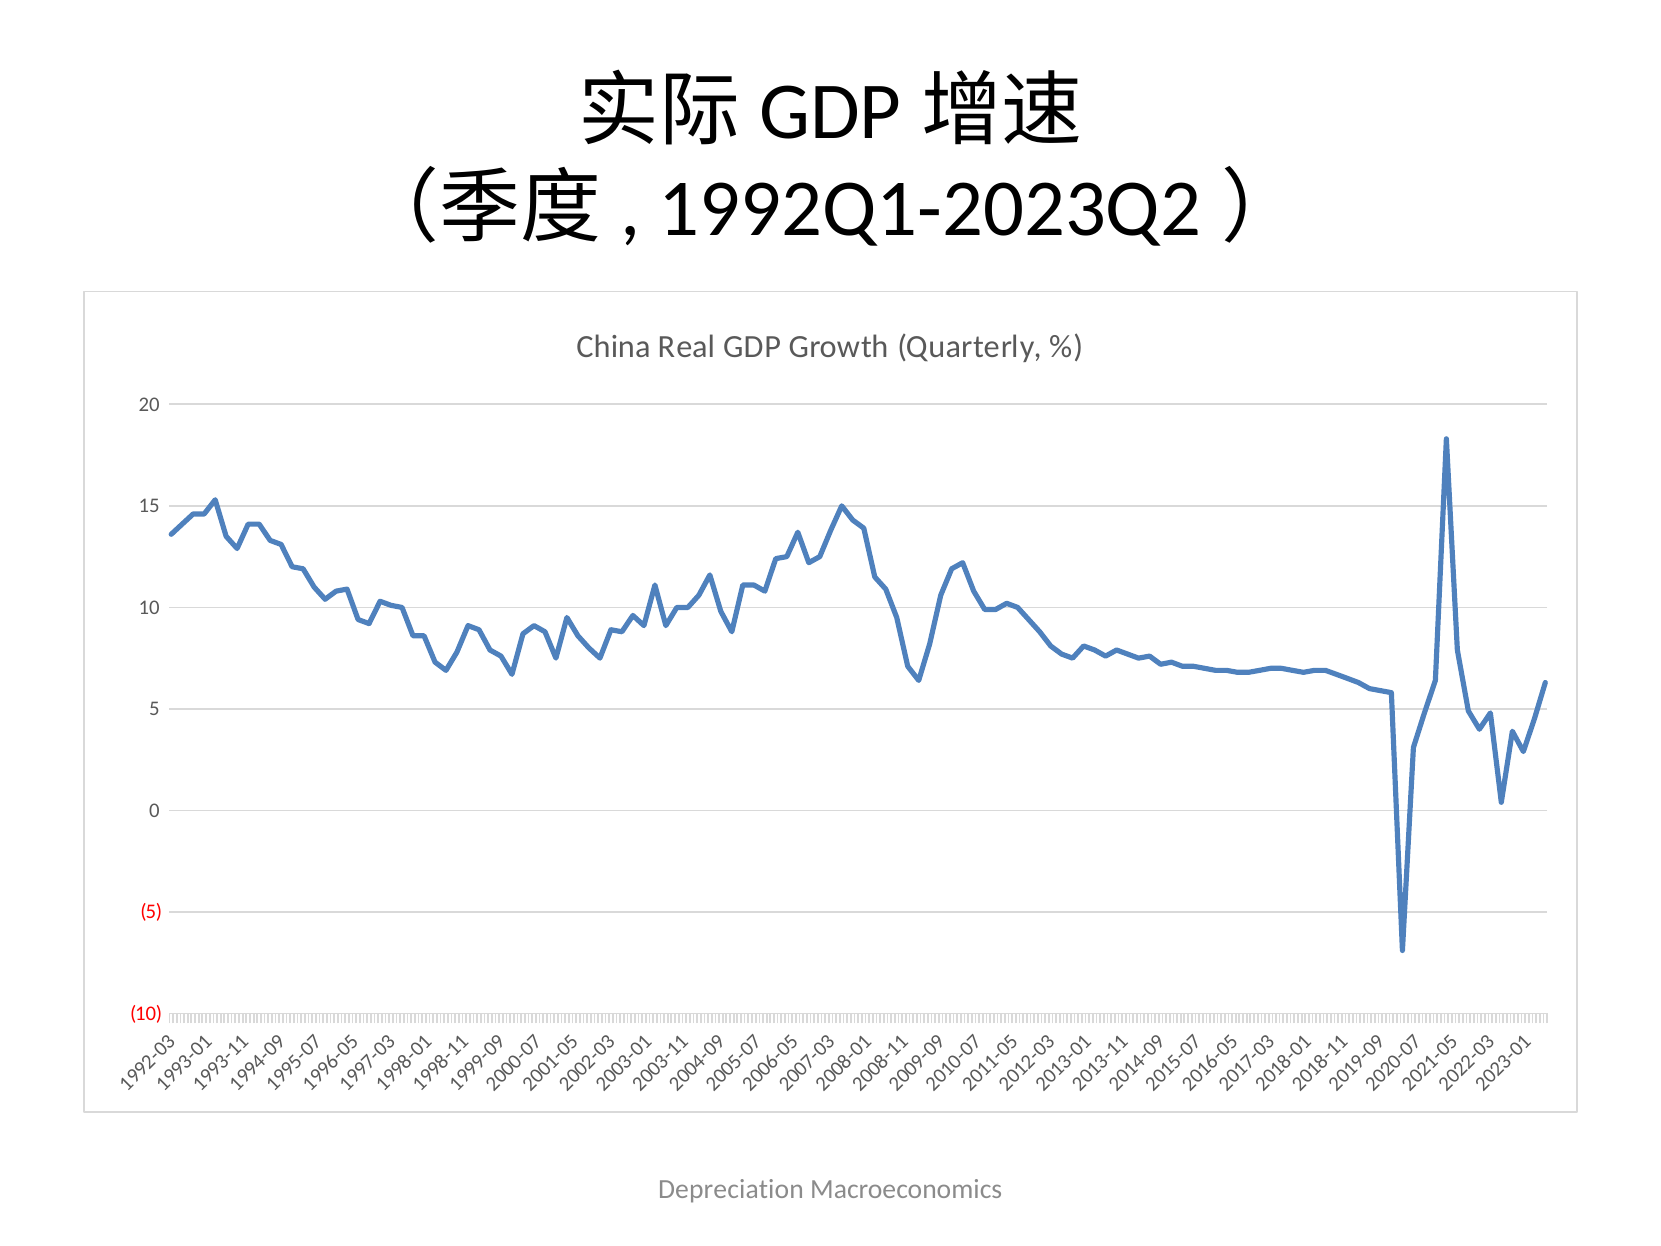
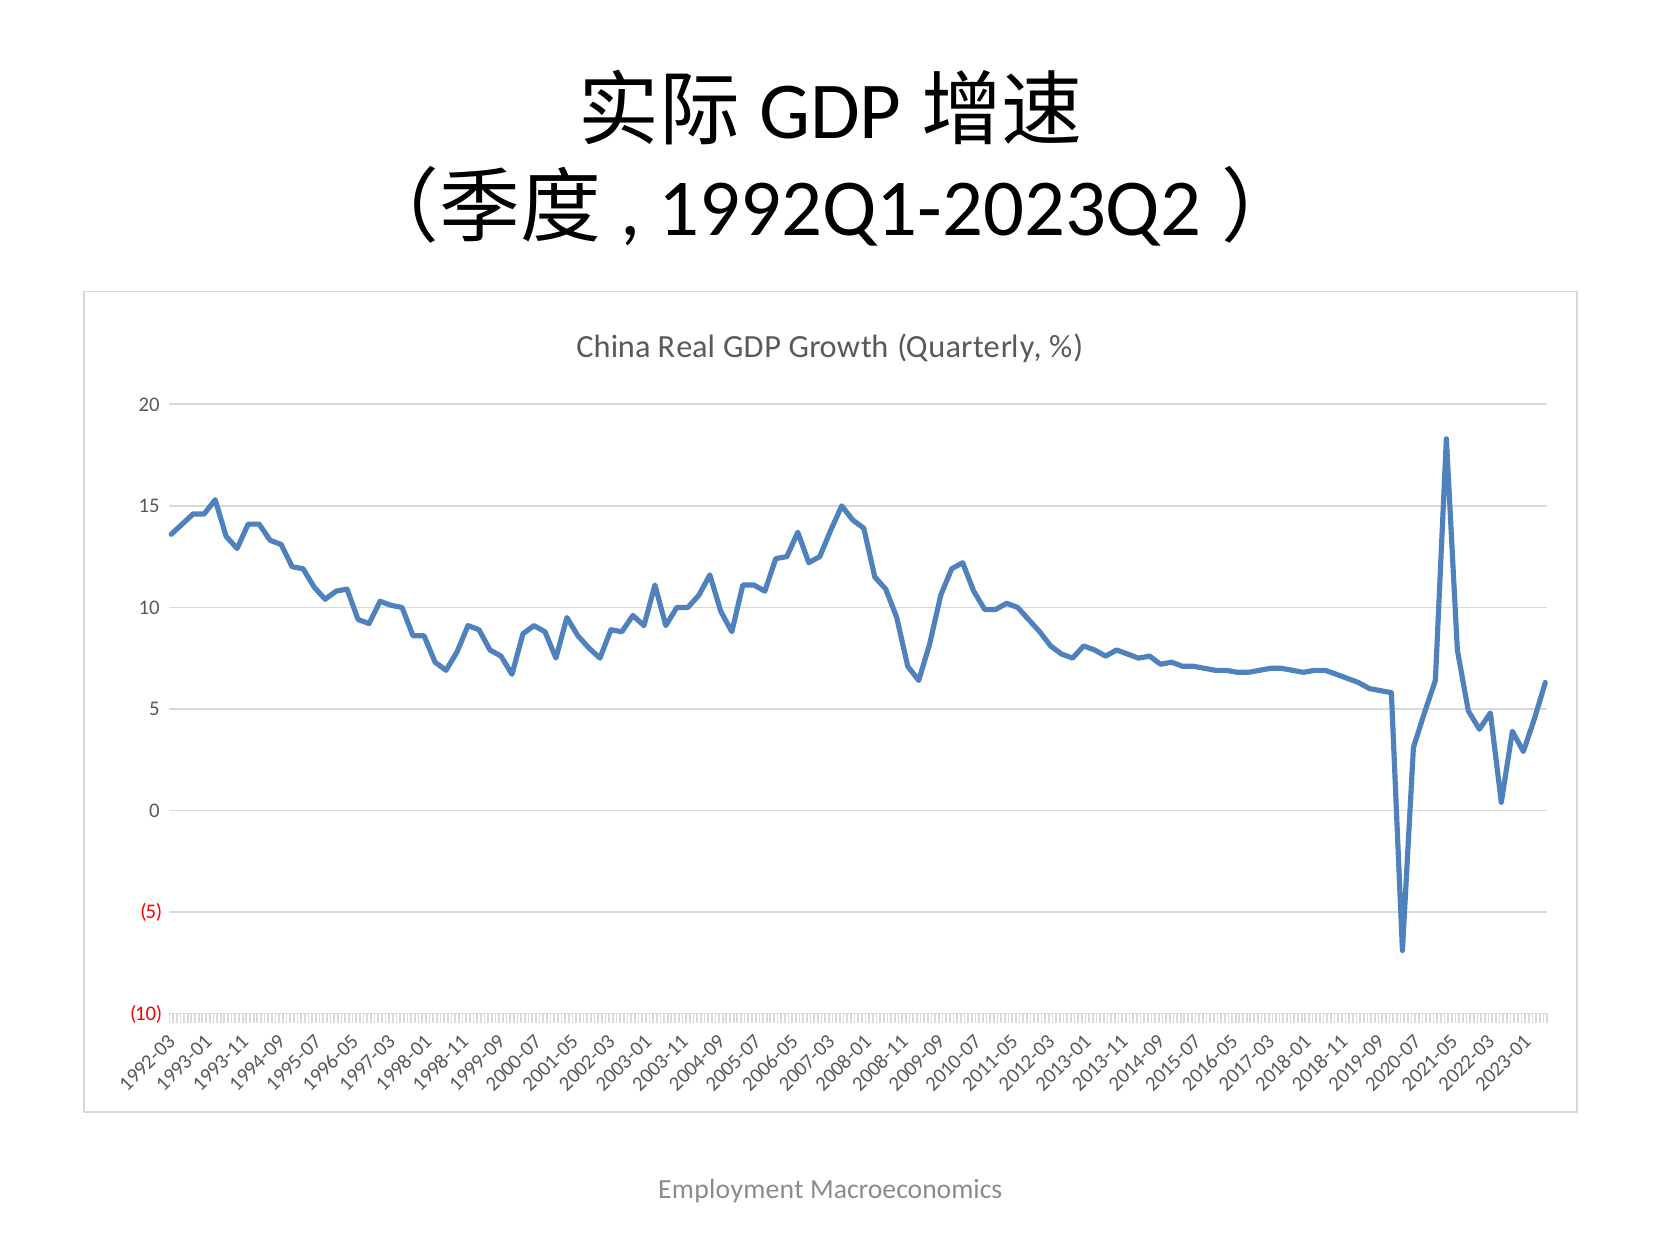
Depreciation: Depreciation -> Employment (731, 1189)
